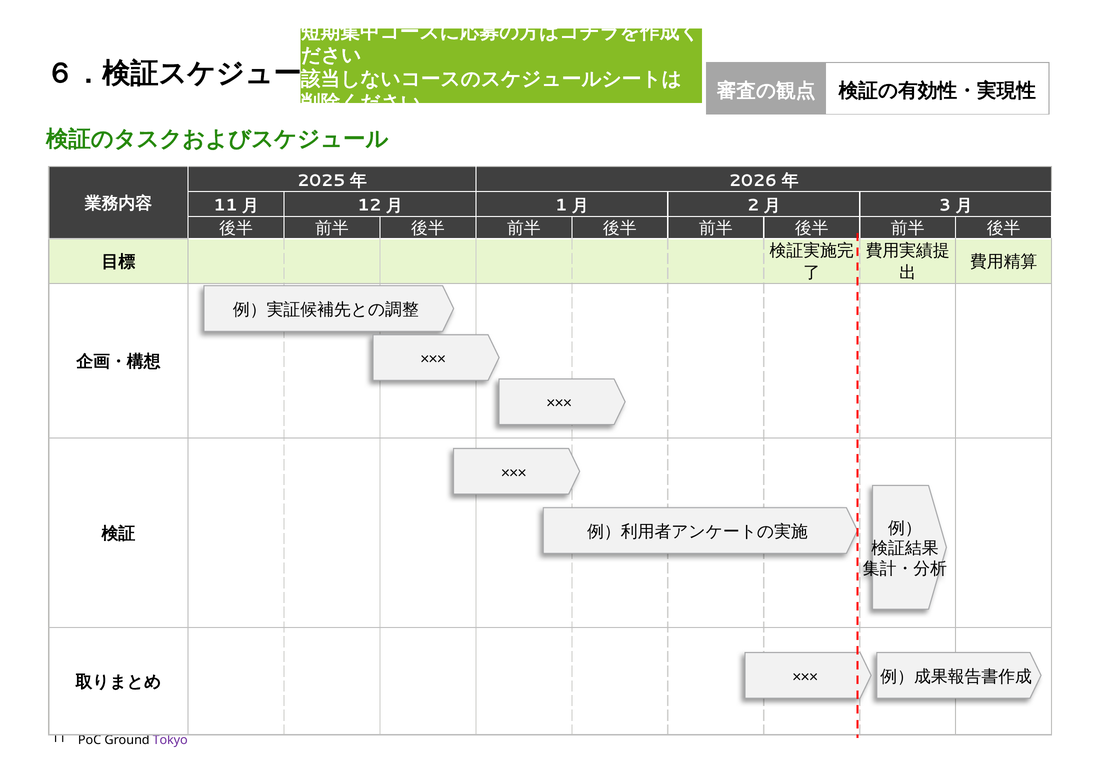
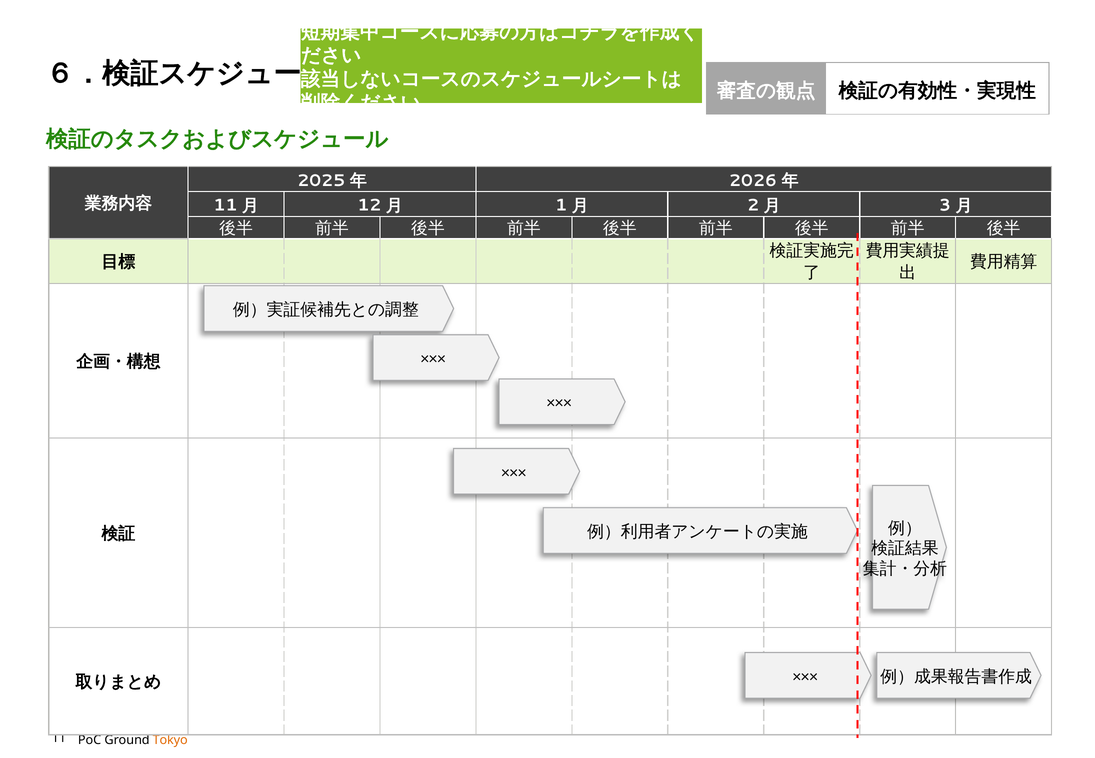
Tokyo colour: purple -> orange (170, 740)
